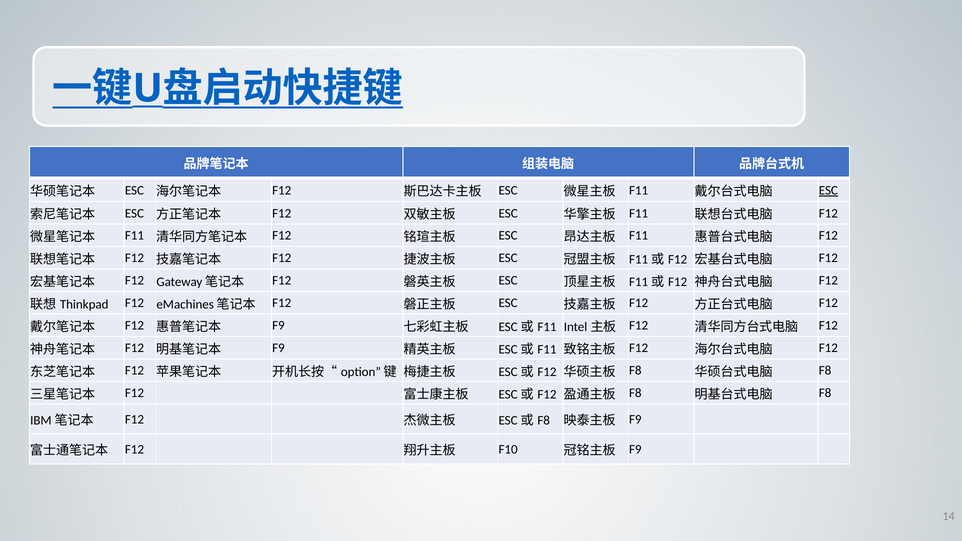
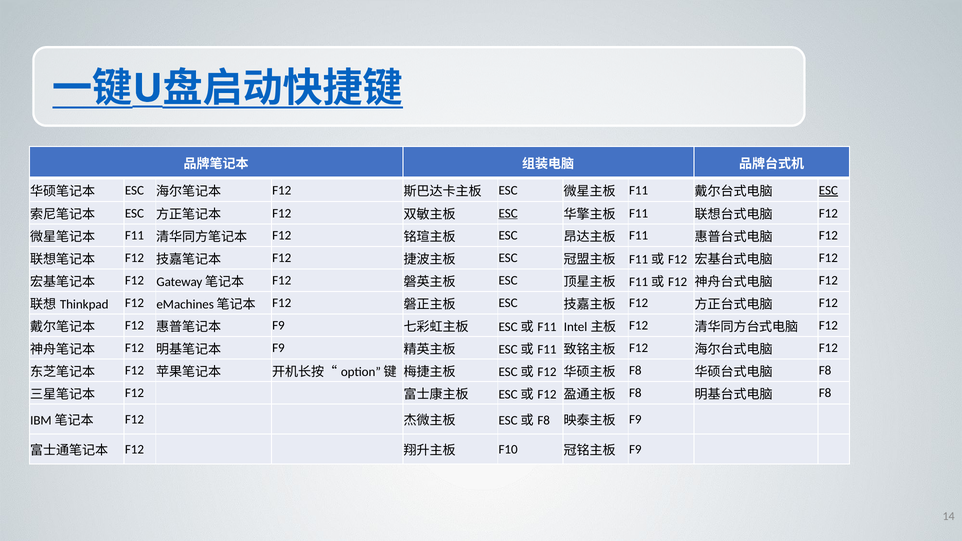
ESC underline: none -> present (508, 213)
